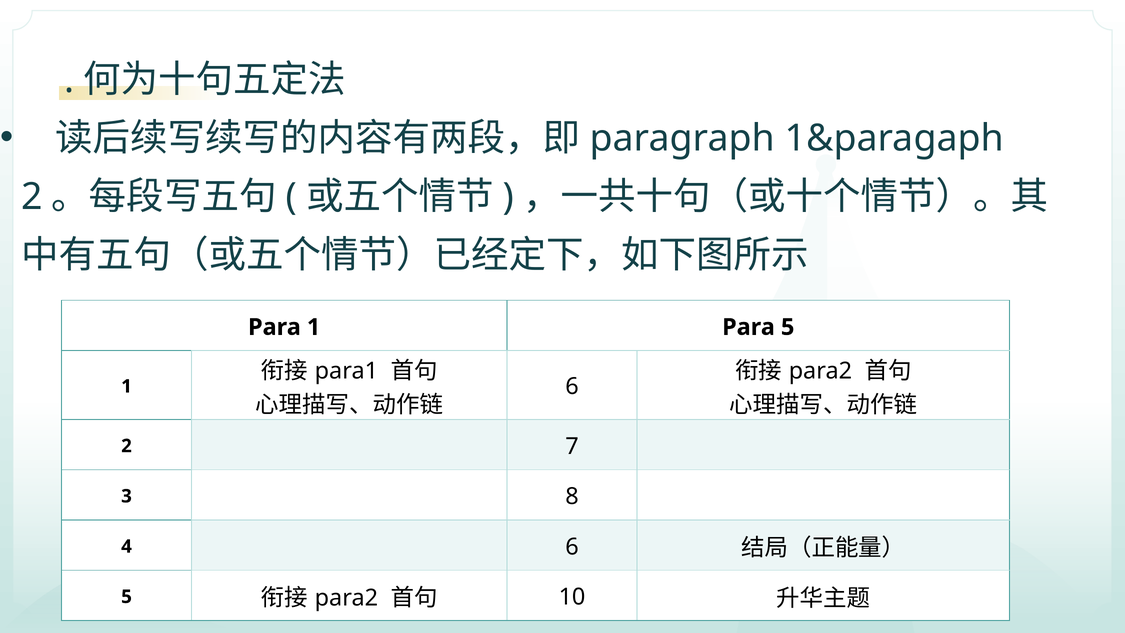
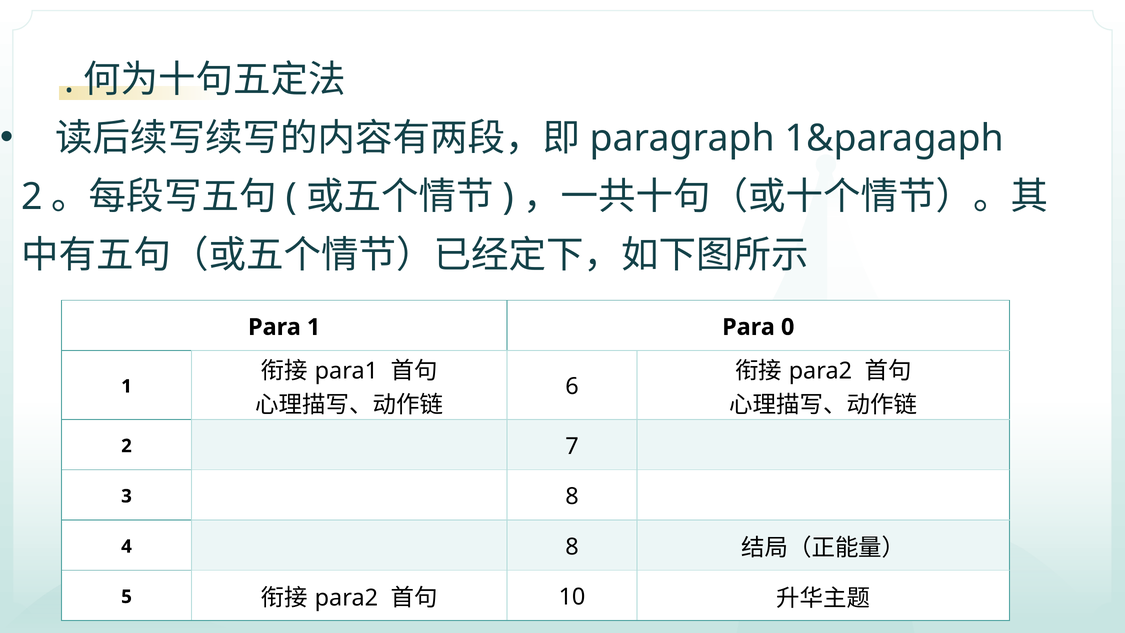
Para 5: 5 -> 0 (788, 327)
4 6: 6 -> 8 (572, 547)
